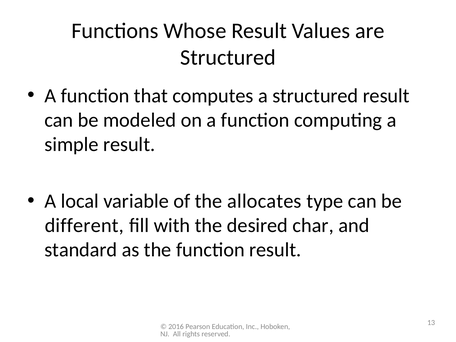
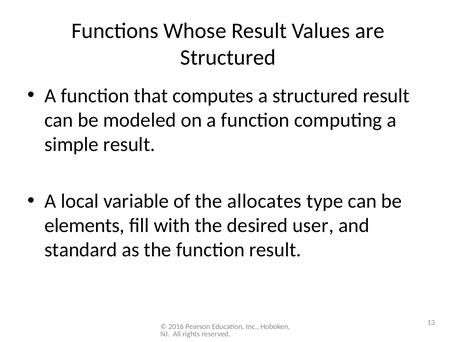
different: different -> elements (85, 225)
char: char -> user (313, 225)
